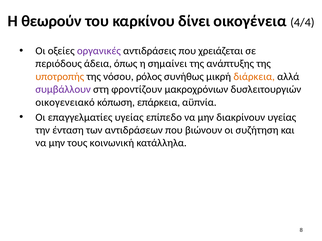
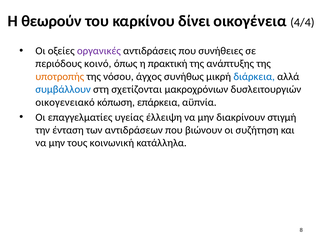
χρειάζεται: χρειάζεται -> συνήθειες (221, 51)
άδεια: άδεια -> κοινό (98, 64)
σημαίνει: σημαίνει -> πρακτική (168, 64)
ρόλος: ρόλος -> άγχος (149, 77)
διάρκεια colour: orange -> blue (254, 77)
συμβάλλουν colour: purple -> blue (63, 90)
φροντίζουν: φροντίζουν -> σχετίζονται (137, 90)
επίπεδο: επίπεδο -> έλλειψη (164, 117)
διακρίνουν υγείας: υγείας -> στιγμή (282, 117)
